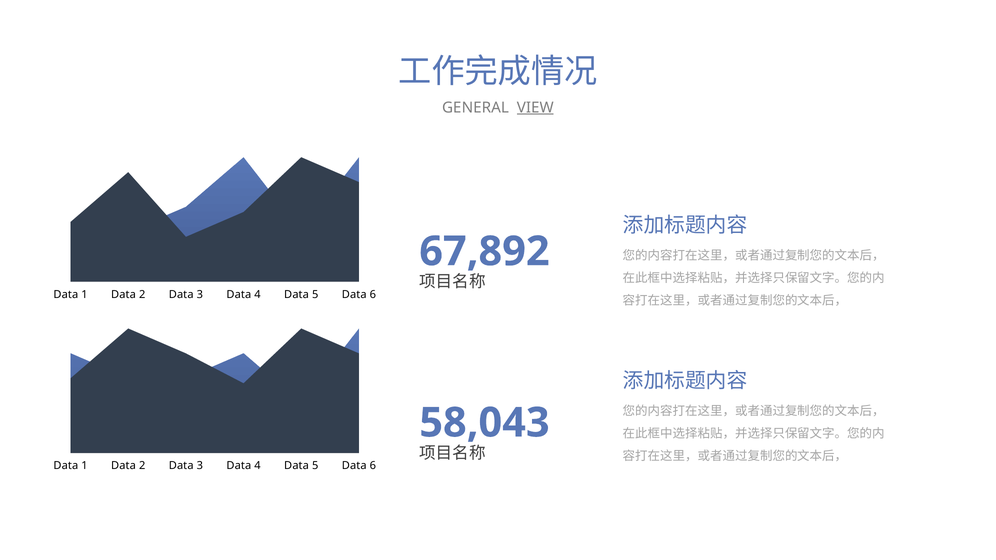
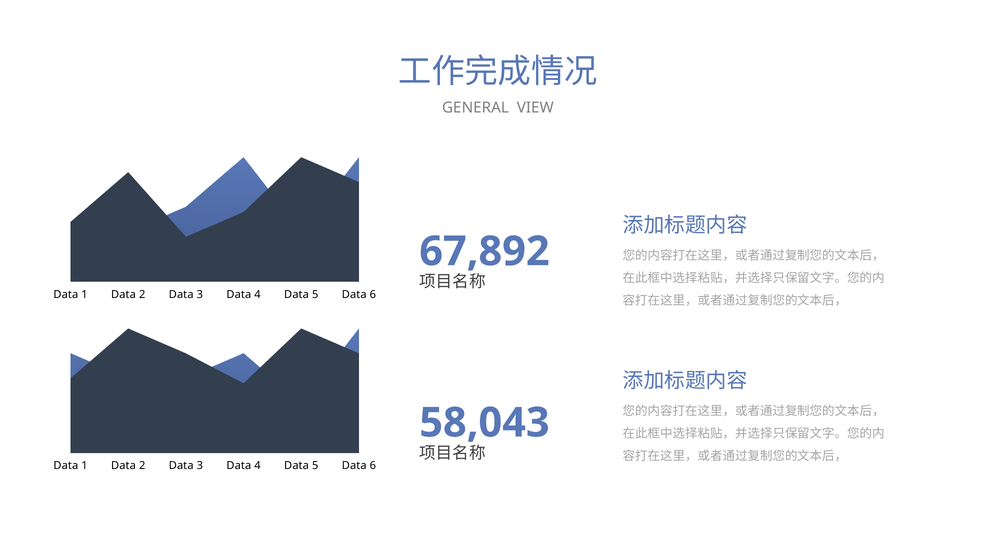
VIEW underline: present -> none (535, 108)
